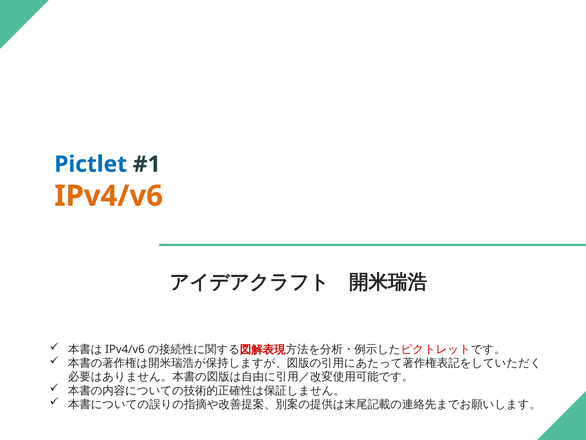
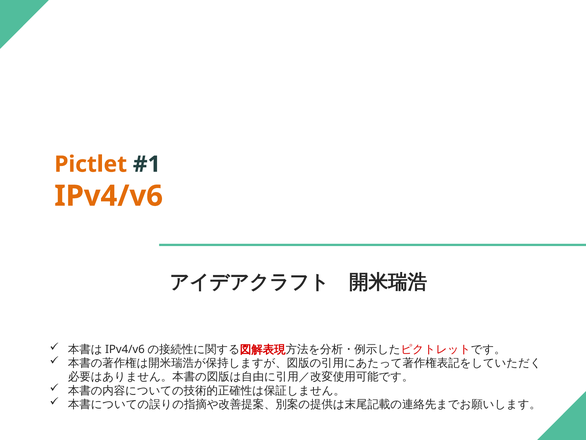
Pictlet colour: blue -> orange (91, 164)
